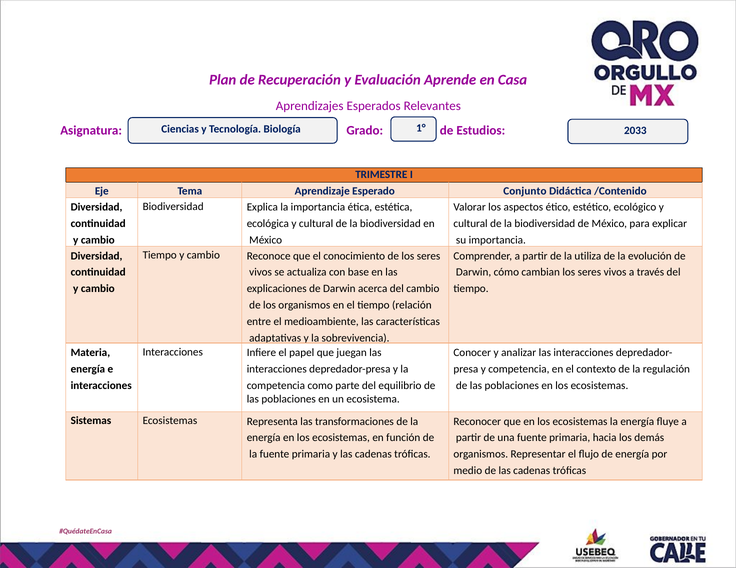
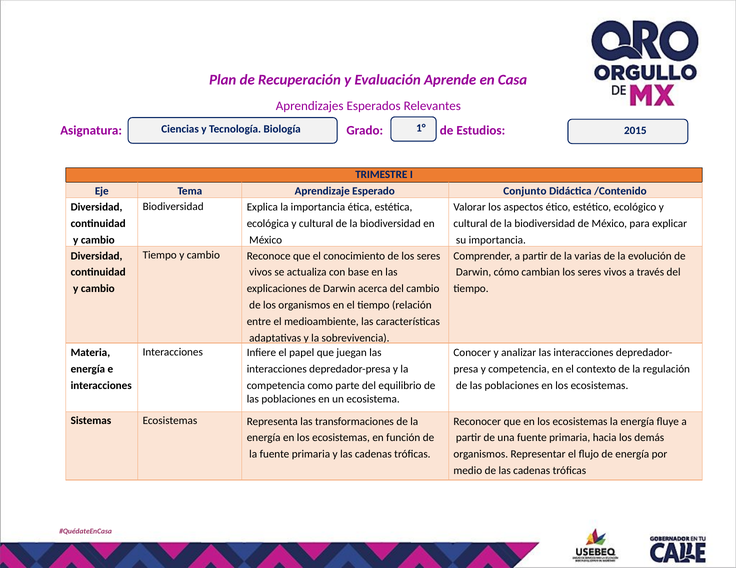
2033: 2033 -> 2015 (635, 131)
utiliza: utiliza -> varias (588, 256)
